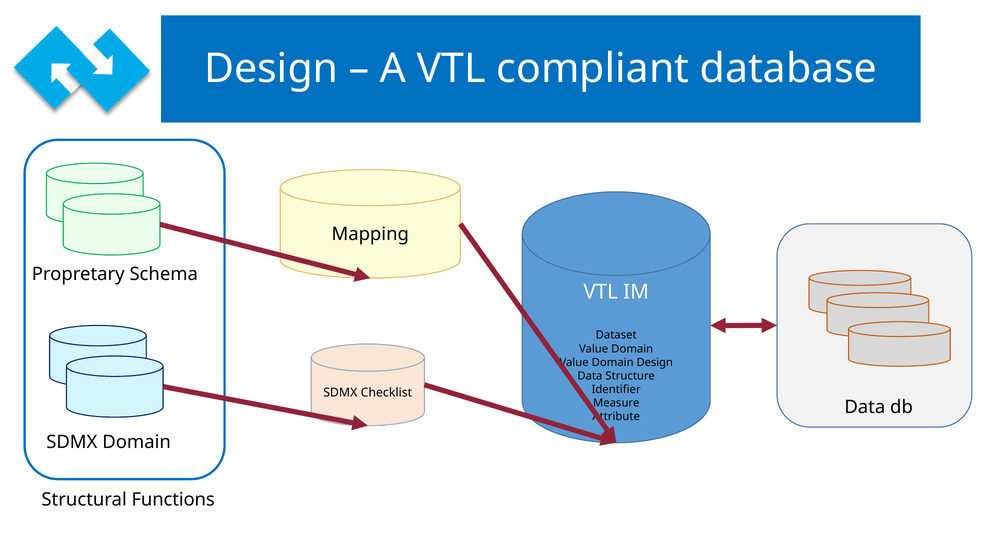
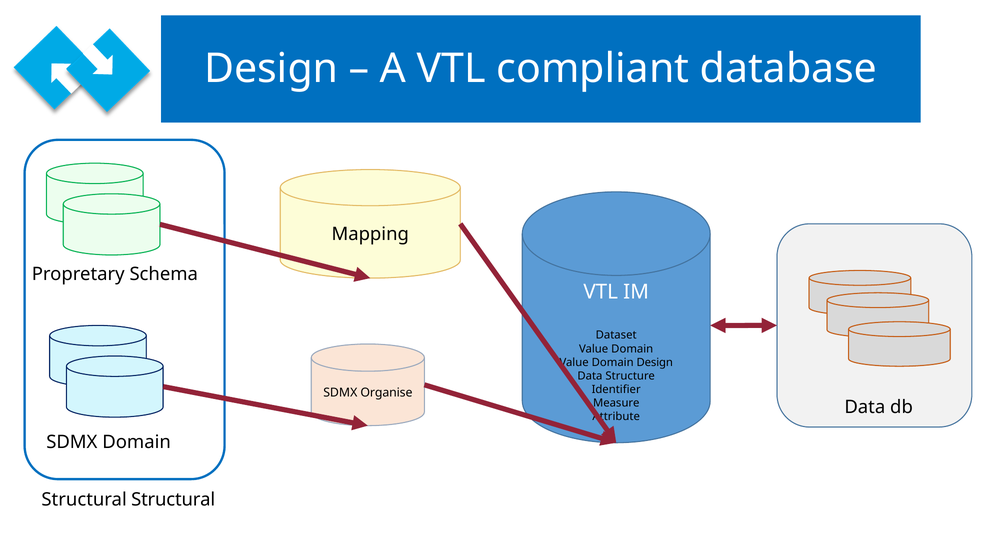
Checklist: Checklist -> Organise (386, 393)
Structural Functions: Functions -> Structural (173, 500)
